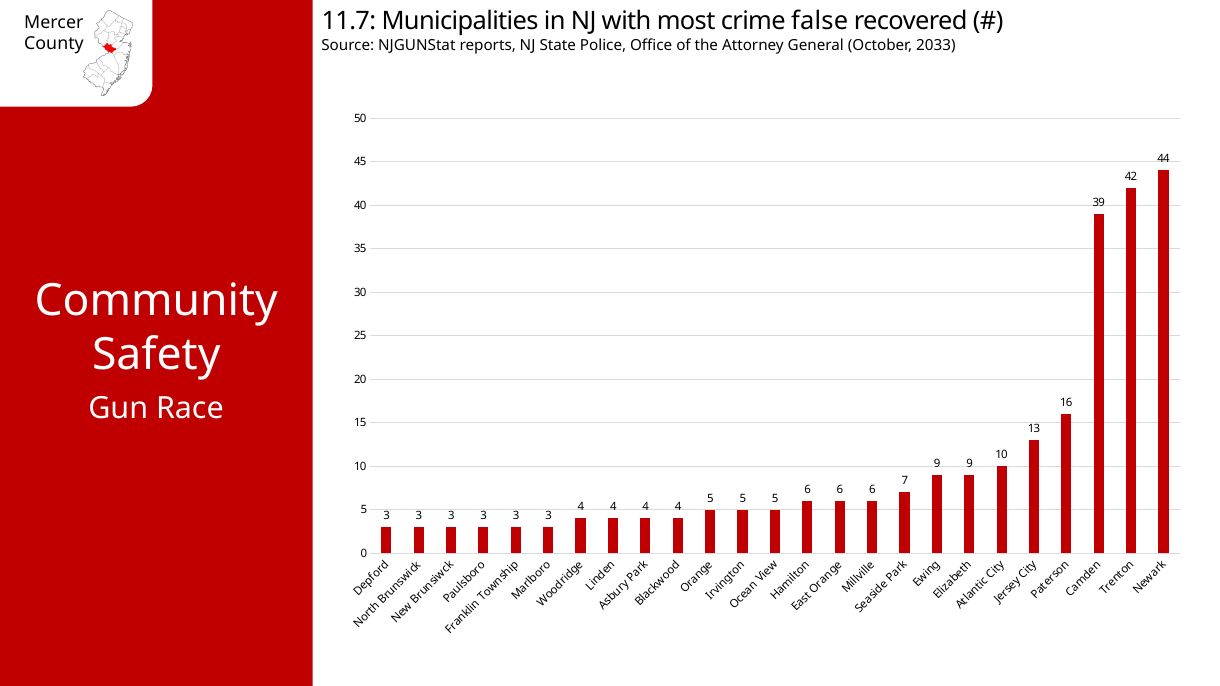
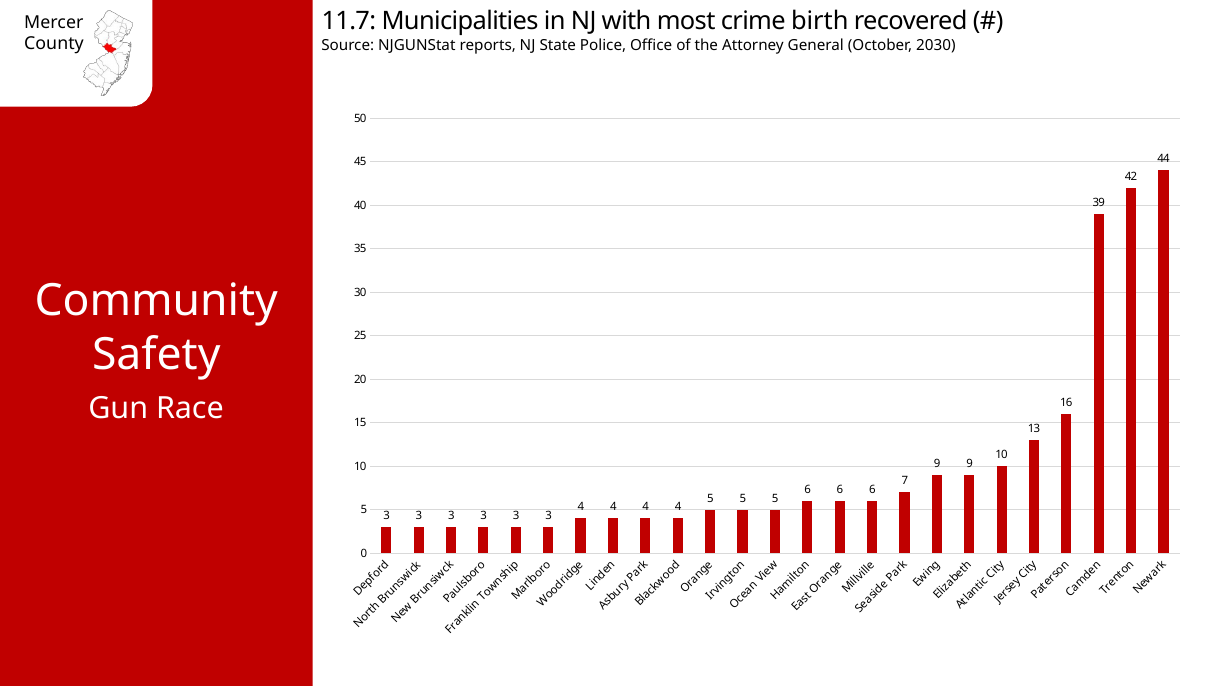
false: false -> birth (820, 22)
2033: 2033 -> 2030 (936, 45)
